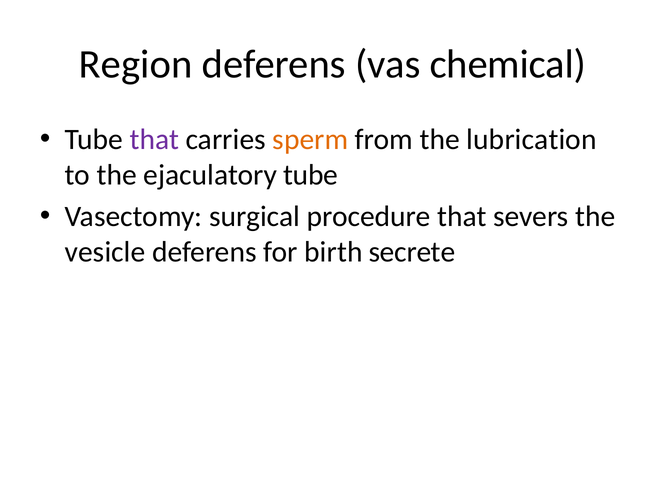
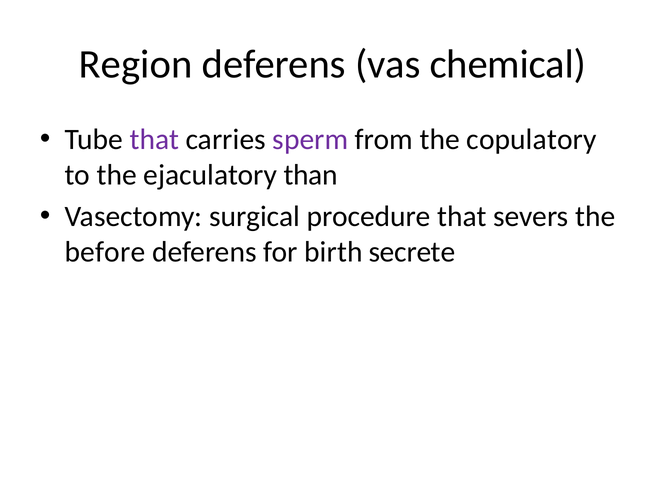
sperm colour: orange -> purple (310, 140)
lubrication: lubrication -> copulatory (532, 140)
ejaculatory tube: tube -> than (311, 175)
vesicle: vesicle -> before (105, 252)
